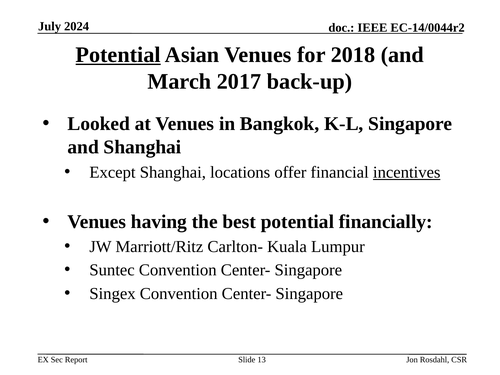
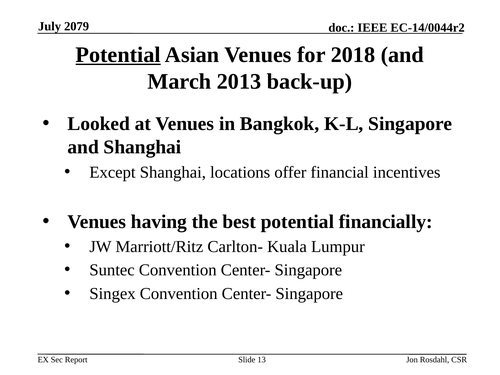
2024: 2024 -> 2079 (77, 27)
2017: 2017 -> 2013 (239, 82)
incentives underline: present -> none (407, 172)
